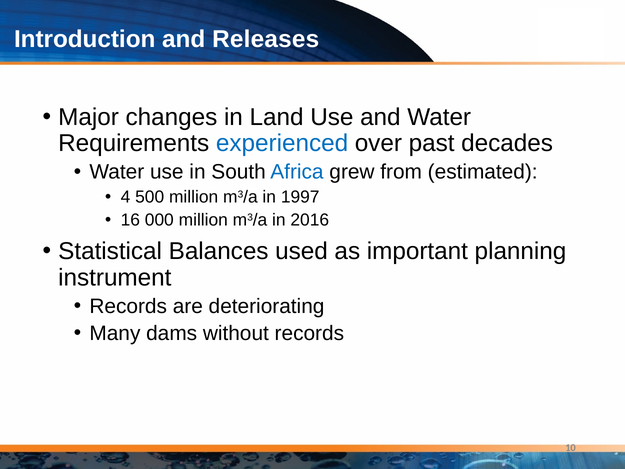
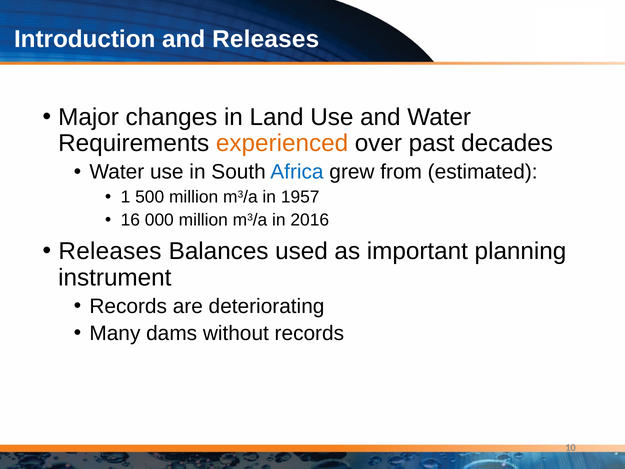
experienced colour: blue -> orange (282, 143)
4: 4 -> 1 (126, 197)
1997: 1997 -> 1957 (300, 197)
Statistical: Statistical -> Releases (110, 251)
